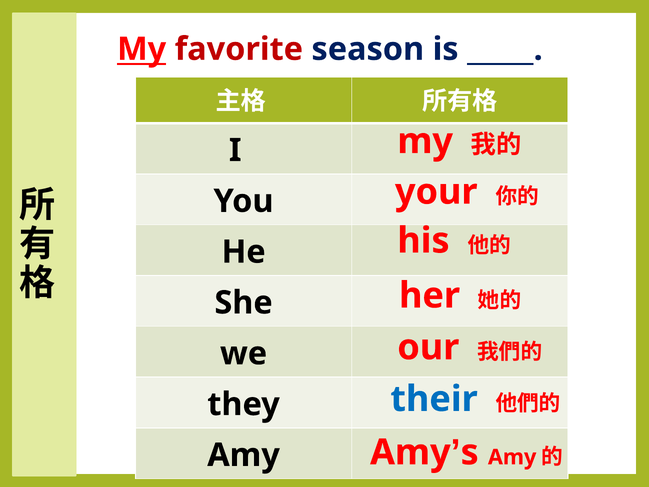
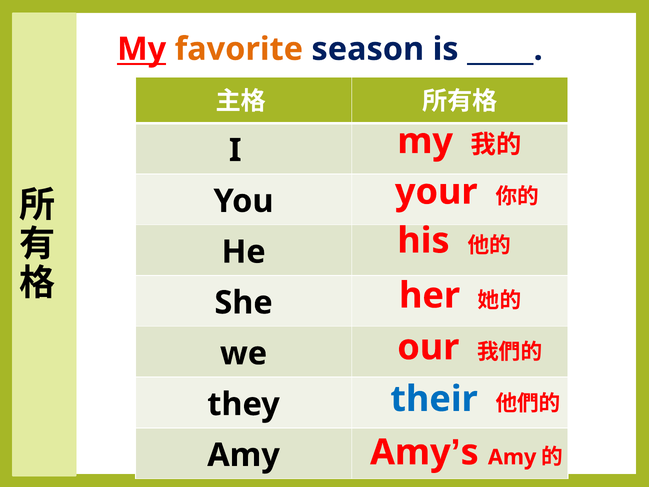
favorite colour: red -> orange (239, 49)
